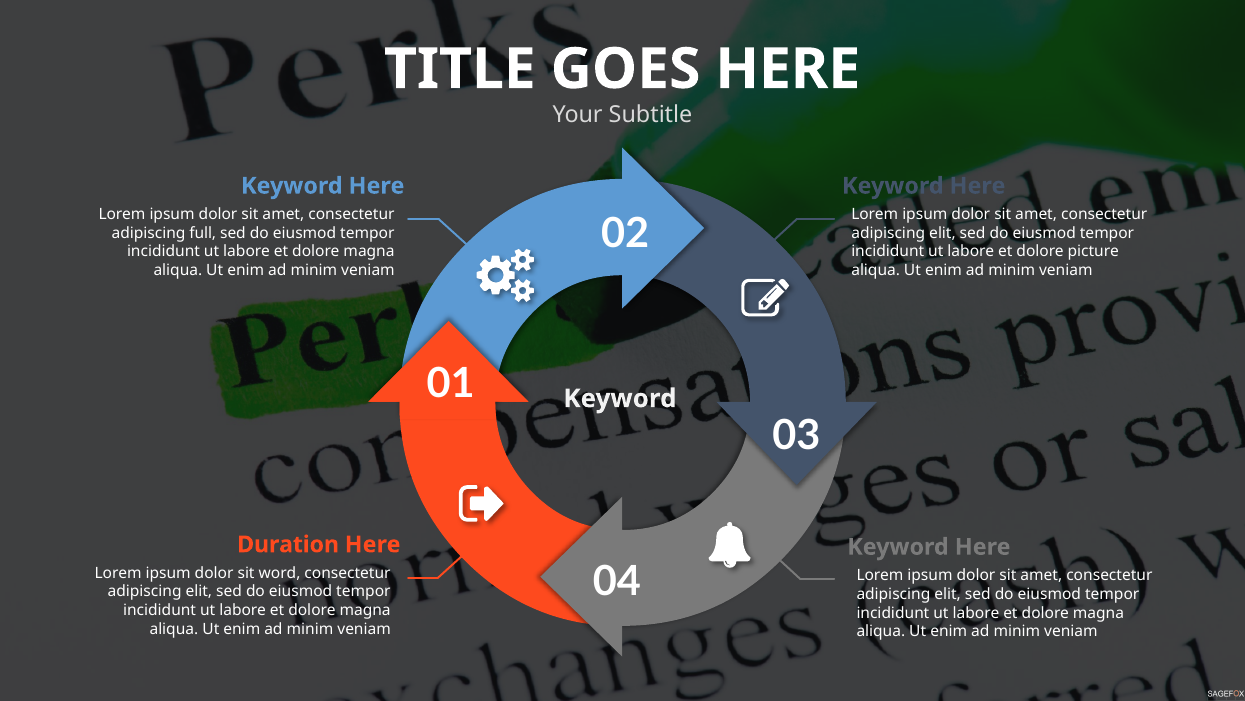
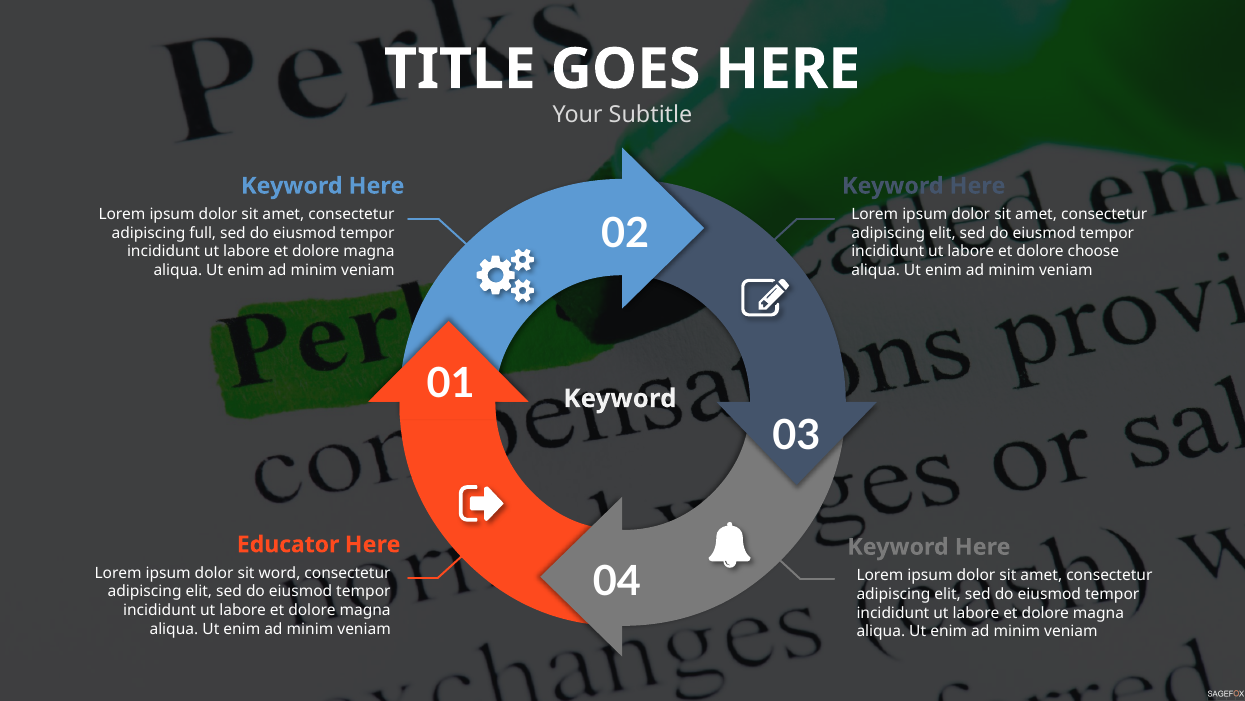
picture: picture -> choose (1093, 252)
Duration: Duration -> Educator (288, 544)
